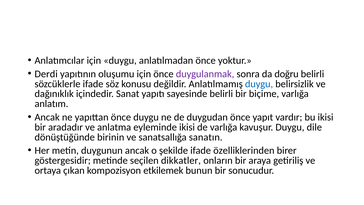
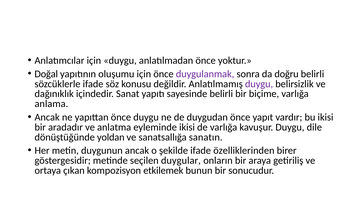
Derdi: Derdi -> Doğal (46, 74)
duygu colour: blue -> purple (259, 84)
anlatım: anlatım -> anlama (51, 104)
birinin: birinin -> yoldan (111, 137)
dikkatler: dikkatler -> duygular (181, 160)
